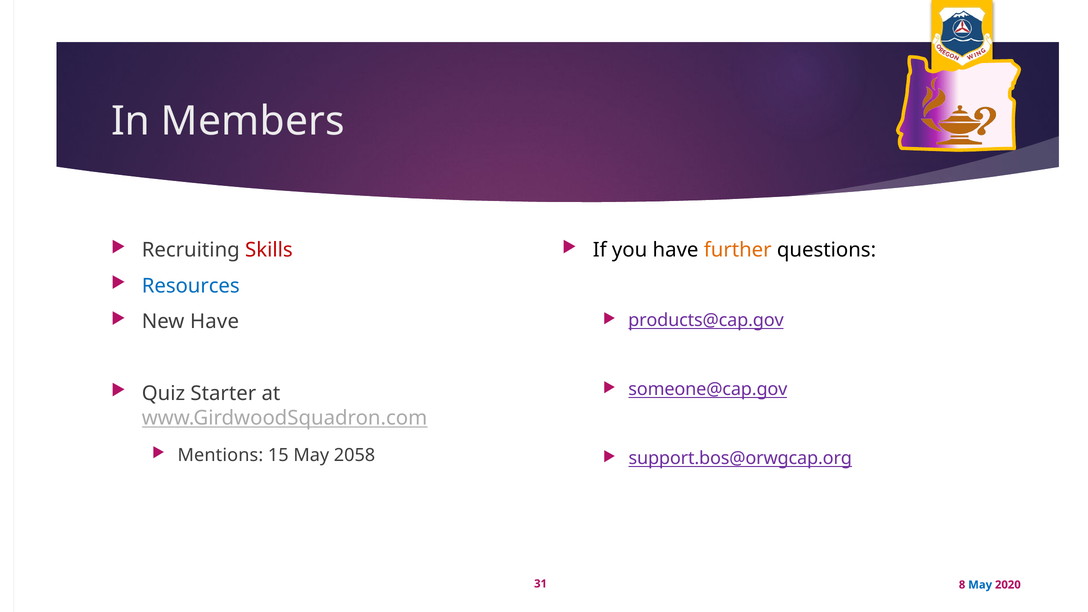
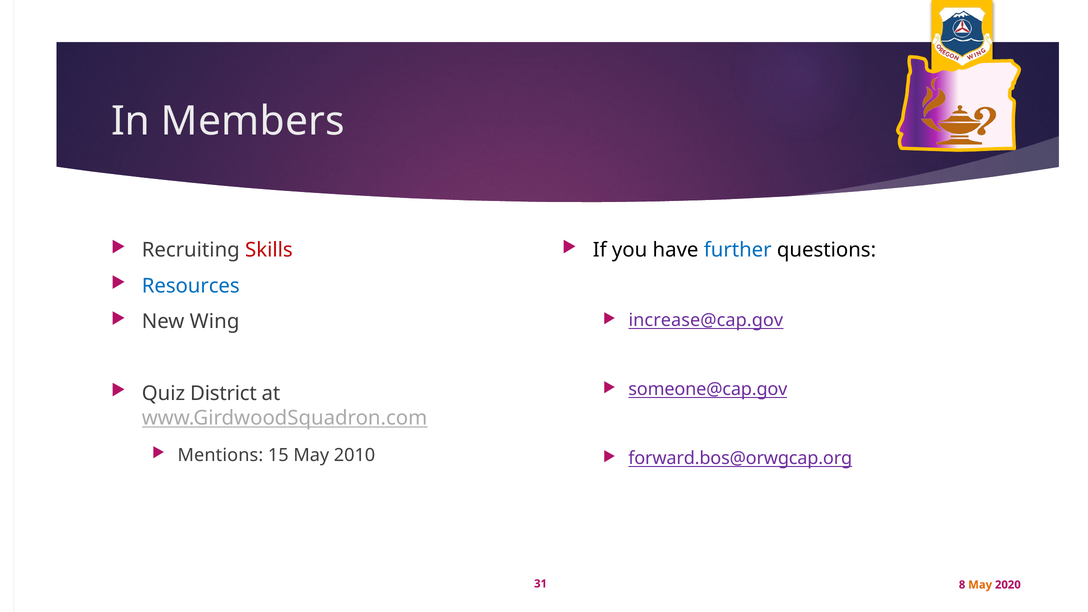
further colour: orange -> blue (738, 250)
New Have: Have -> Wing (215, 322)
products@cap.gov: products@cap.gov -> increase@cap.gov (706, 320)
Starter: Starter -> District (223, 393)
2058: 2058 -> 2010 (355, 455)
support.bos@orwgcap.org: support.bos@orwgcap.org -> forward.bos@orwgcap.org (740, 458)
May colour: blue -> orange (980, 585)
